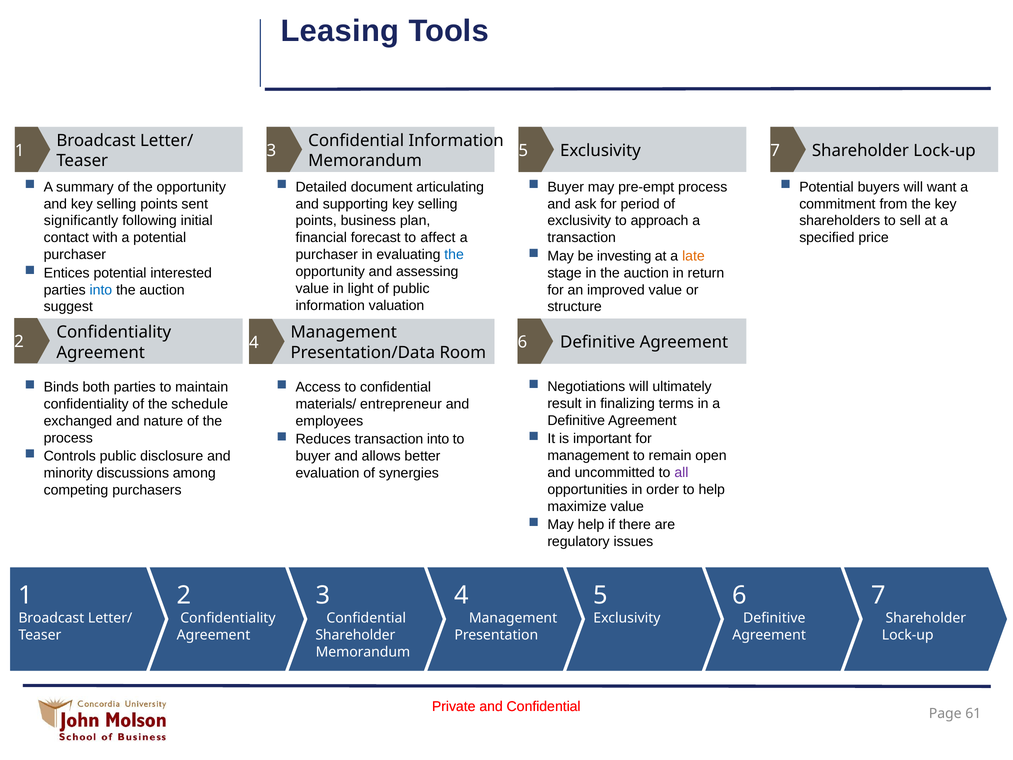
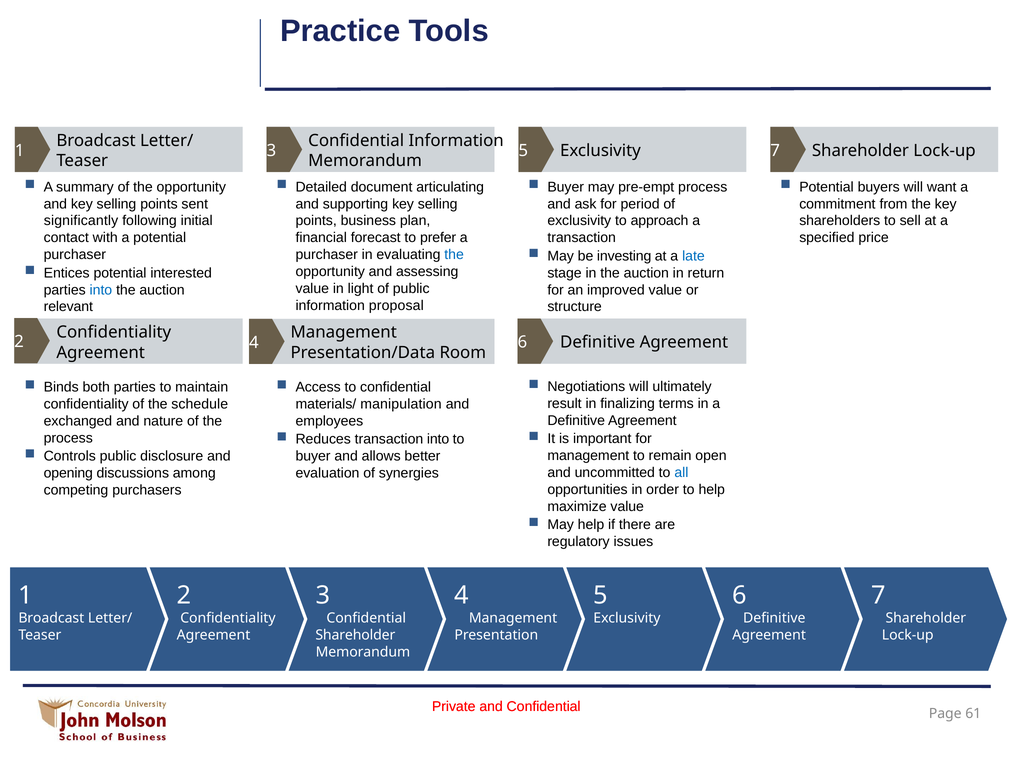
Leasing: Leasing -> Practice (340, 31)
affect: affect -> prefer (438, 238)
late colour: orange -> blue (693, 256)
valuation: valuation -> proposal (396, 305)
suggest: suggest -> relevant (68, 307)
entrepreneur: entrepreneur -> manipulation (401, 404)
all colour: purple -> blue (681, 472)
minority: minority -> opening (68, 473)
